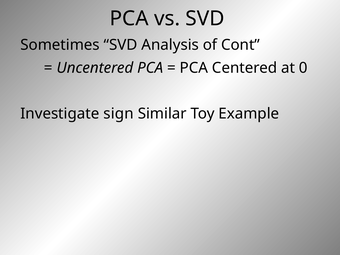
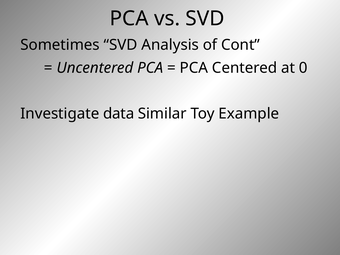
sign: sign -> data (119, 114)
